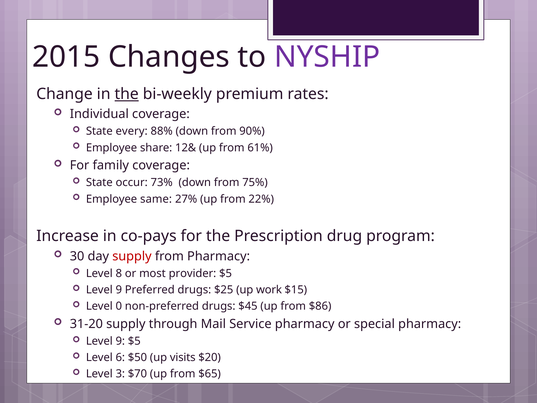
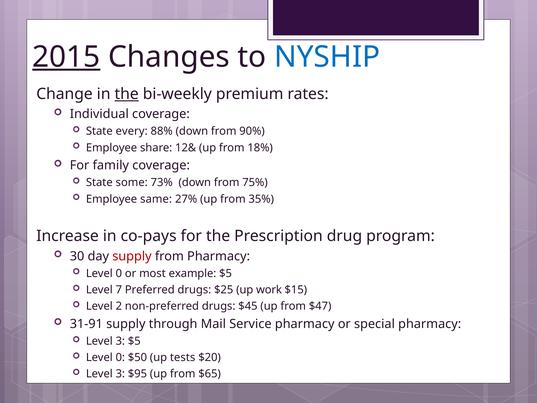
2015 underline: none -> present (66, 57)
NYSHIP colour: purple -> blue (327, 57)
61%: 61% -> 18% (260, 148)
occur: occur -> some (132, 183)
22%: 22% -> 35% (261, 199)
8: 8 -> 0 (119, 273)
provider: provider -> example (192, 273)
9: 9 -> 7 (119, 290)
0: 0 -> 2 (119, 306)
$86: $86 -> $47 (320, 306)
31-20: 31-20 -> 31-91 (86, 324)
9: 9 -> 3 (120, 341)
6: 6 -> 0 (120, 357)
visits: visits -> tests (183, 357)
$70: $70 -> $95 (137, 374)
